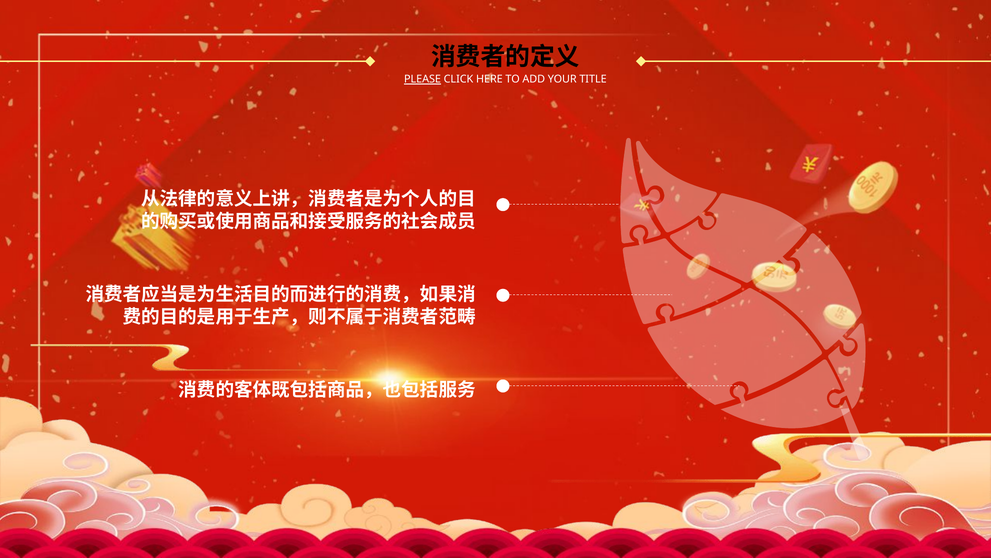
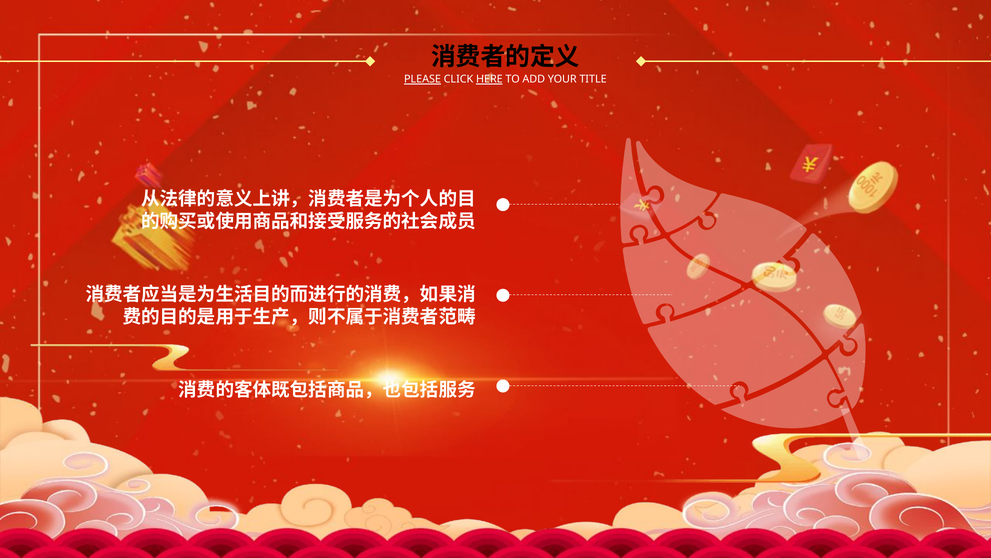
HERE underline: none -> present (489, 79)
